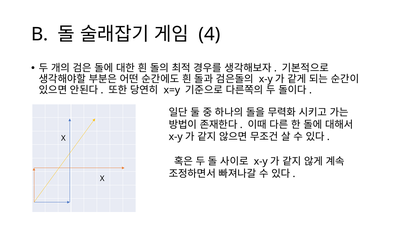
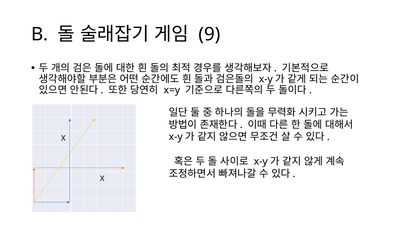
4: 4 -> 9 (210, 34)
